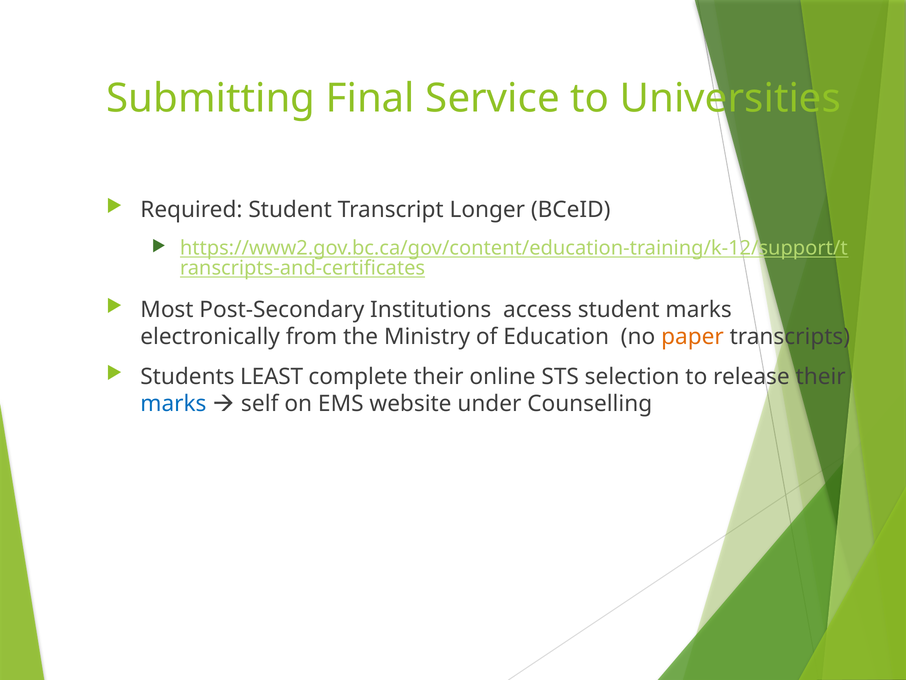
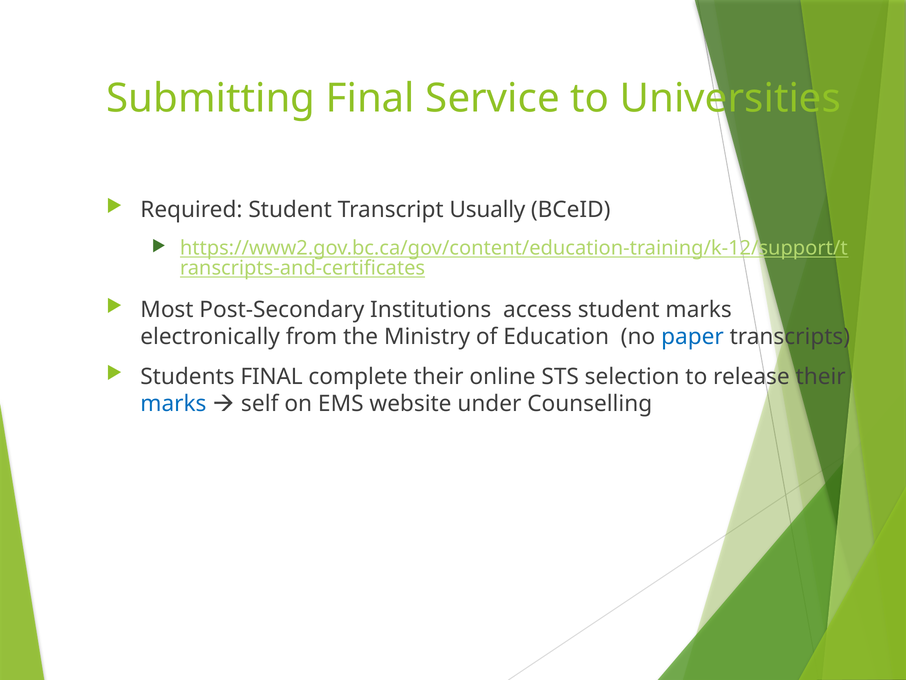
Longer: Longer -> Usually (487, 210)
paper colour: orange -> blue (692, 337)
Students LEAST: LEAST -> FINAL (272, 376)
